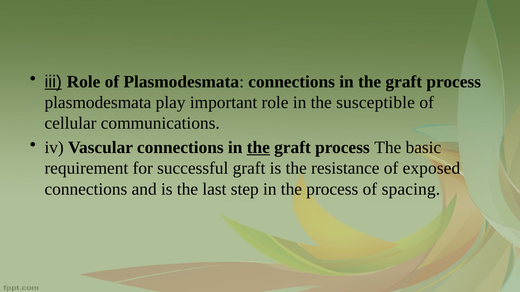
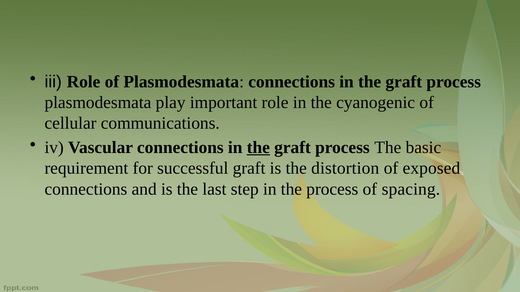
iii underline: present -> none (53, 82)
susceptible: susceptible -> cyanogenic (376, 103)
resistance: resistance -> distortion (345, 169)
